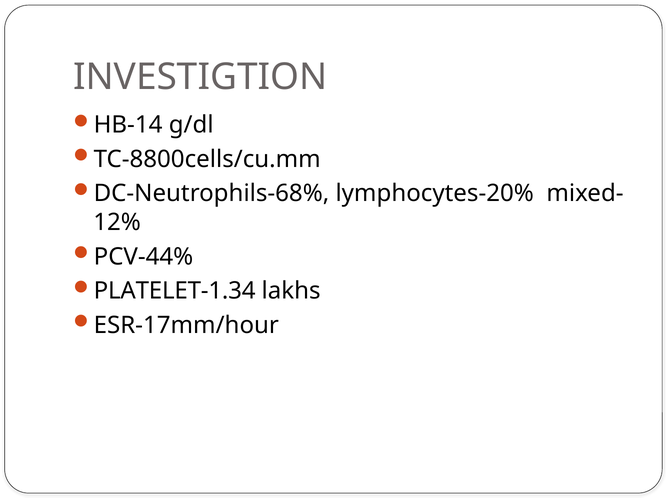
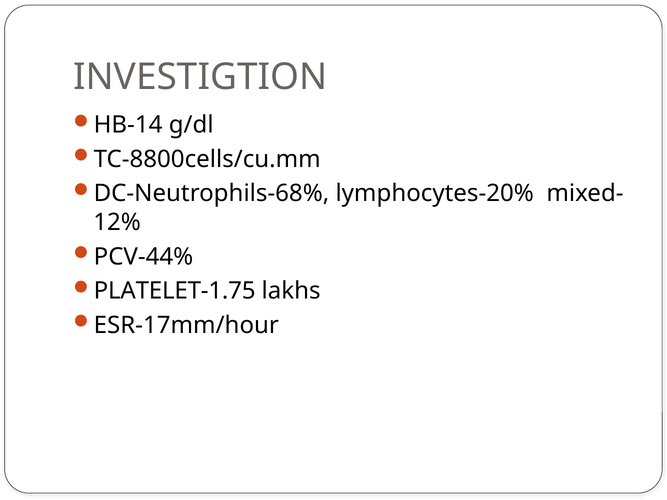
PLATELET-1.34: PLATELET-1.34 -> PLATELET-1.75 (175, 291)
